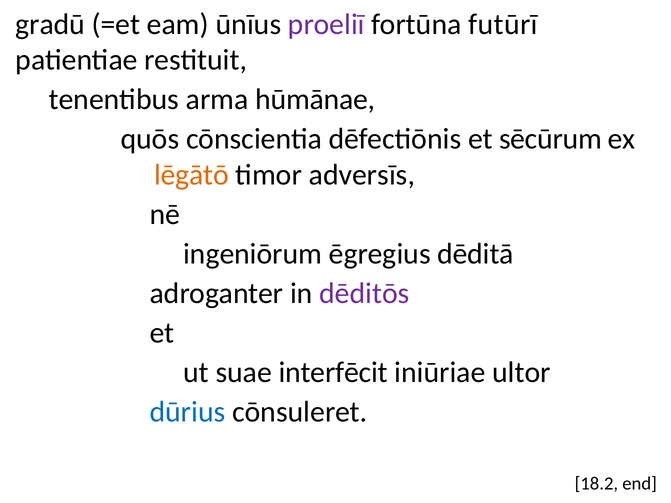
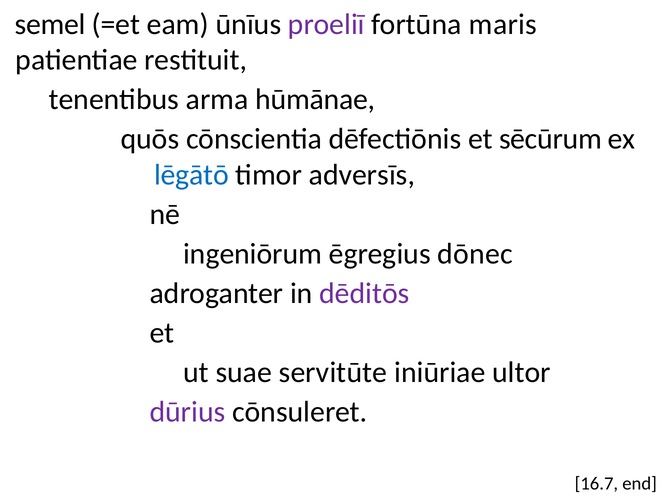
gradū: gradū -> semel (50, 24)
futūrī: futūrī -> maris (503, 24)
lēgātō colour: orange -> blue (191, 175)
dēditā: dēditā -> dōnec (475, 254)
interfēcit: interfēcit -> servitūte (333, 373)
dūrius colour: blue -> purple (188, 412)
18.2: 18.2 -> 16.7 (596, 484)
